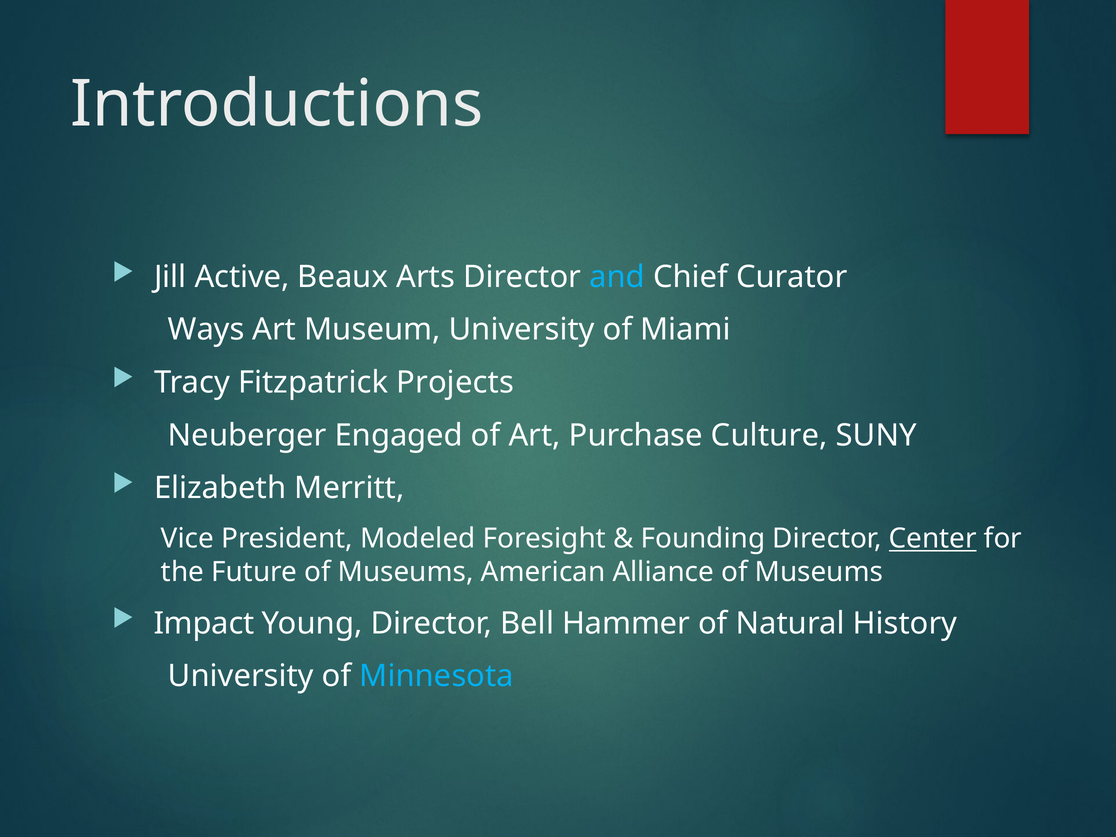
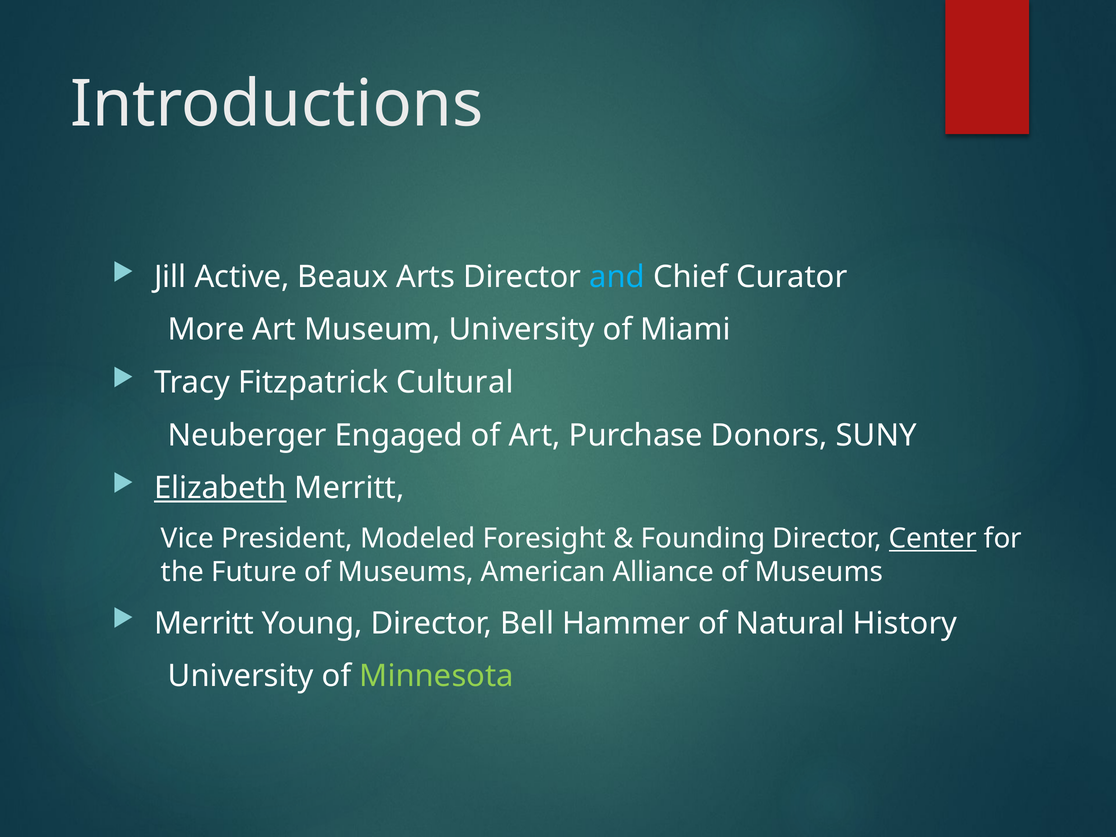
Ways: Ways -> More (206, 330)
Projects: Projects -> Cultural (455, 383)
Culture: Culture -> Donors (769, 435)
Elizabeth underline: none -> present (220, 488)
Impact: Impact -> Merritt (204, 623)
Minnesota colour: light blue -> light green (437, 676)
